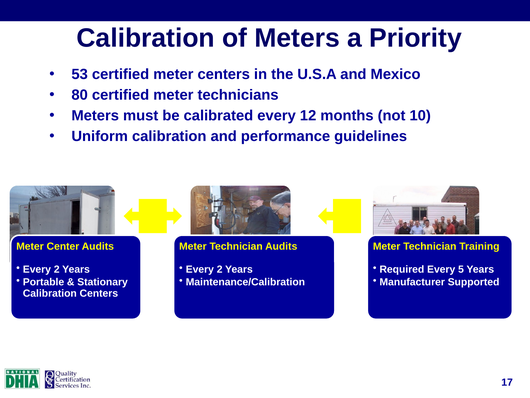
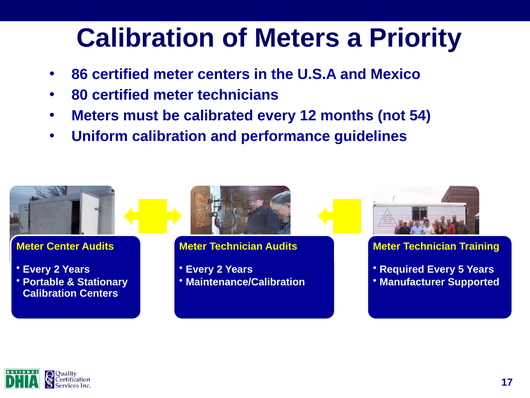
53: 53 -> 86 (80, 74)
10: 10 -> 54 (420, 116)
